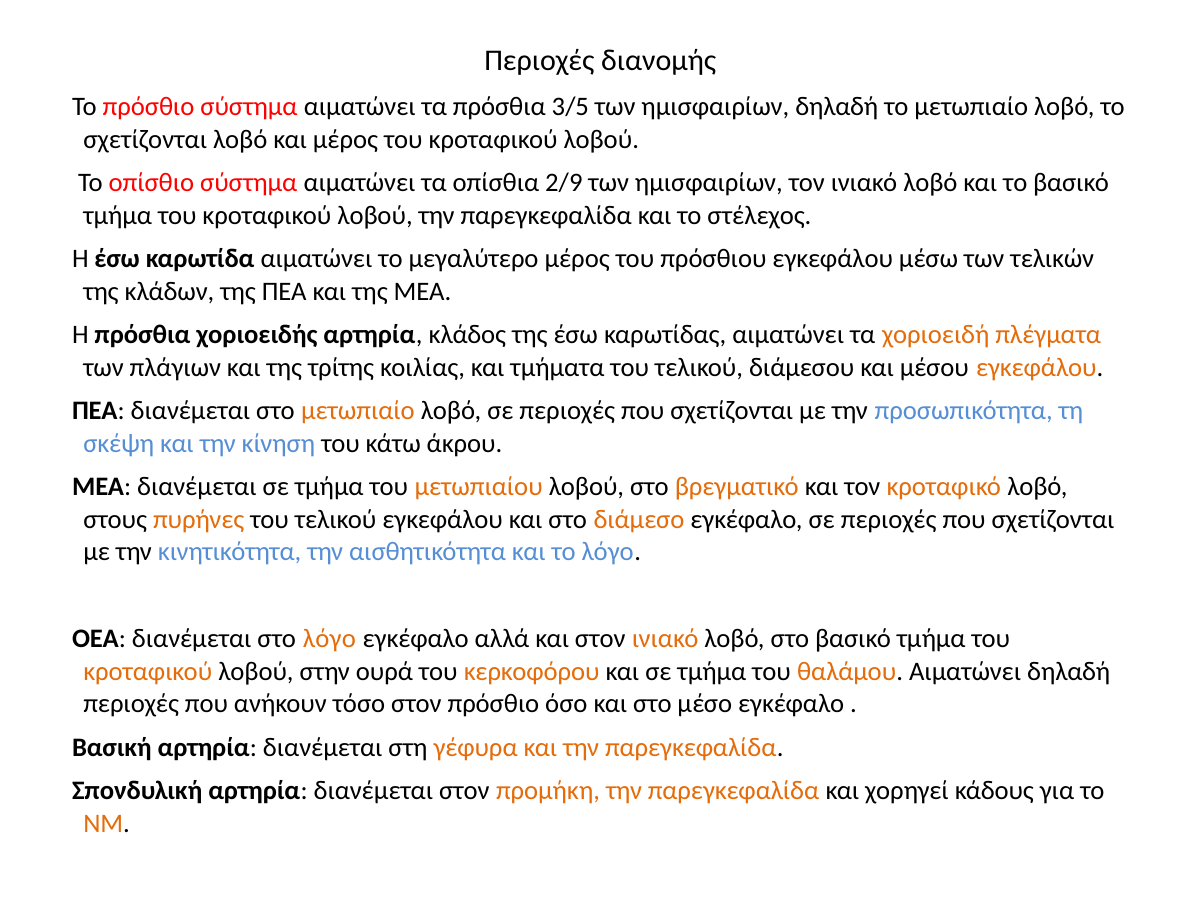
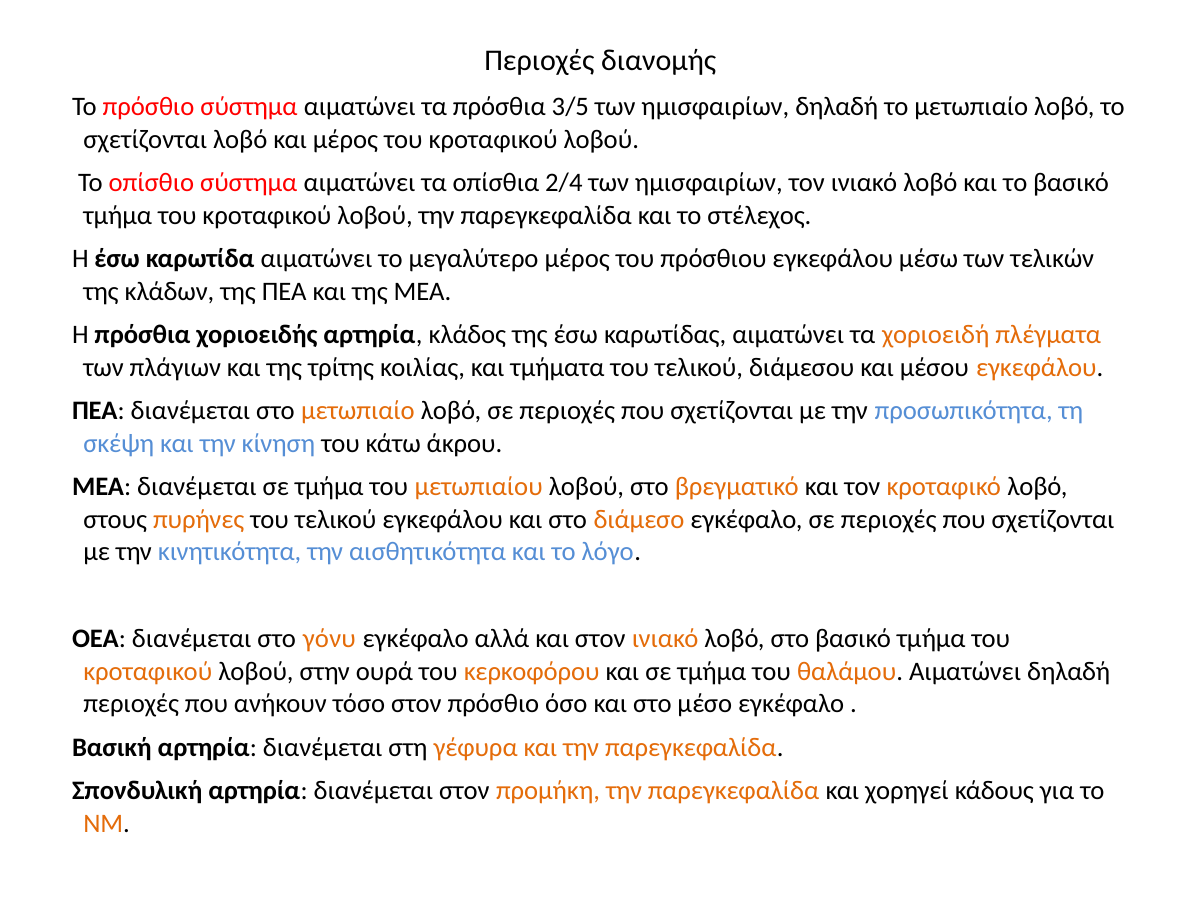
2/9: 2/9 -> 2/4 (564, 183)
στο λόγο: λόγο -> γόνυ (329, 639)
